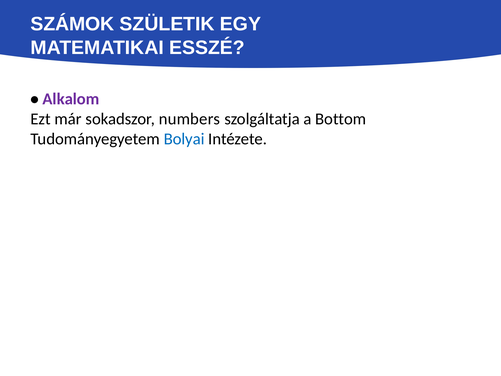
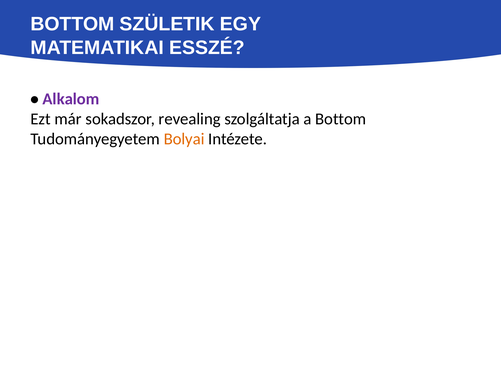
SZÁMOK: SZÁMOK -> BOTTOM (72, 24)
numbers: numbers -> revealing (190, 119)
Bolyai colour: blue -> orange (184, 139)
